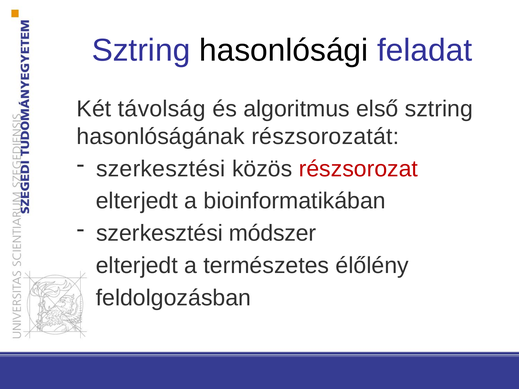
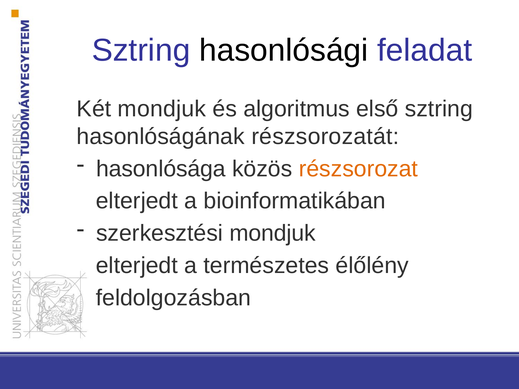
Két távolság: távolság -> mondjuk (162, 109)
szerkesztési: szerkesztési -> hasonlósága (161, 169)
részsorozat colour: red -> orange (358, 169)
szerkesztési módszer: módszer -> mondjuk (272, 233)
